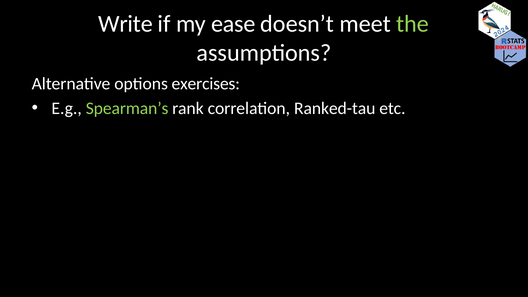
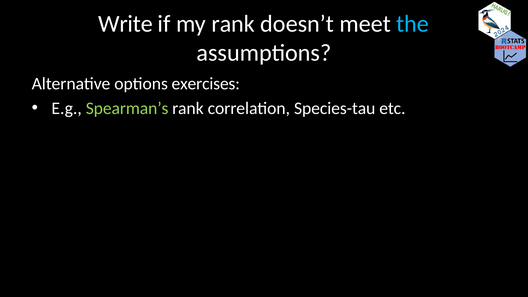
my ease: ease -> rank (233, 24)
the colour: light green -> light blue (413, 24)
Ranked-tau: Ranked-tau -> Species-tau (335, 108)
